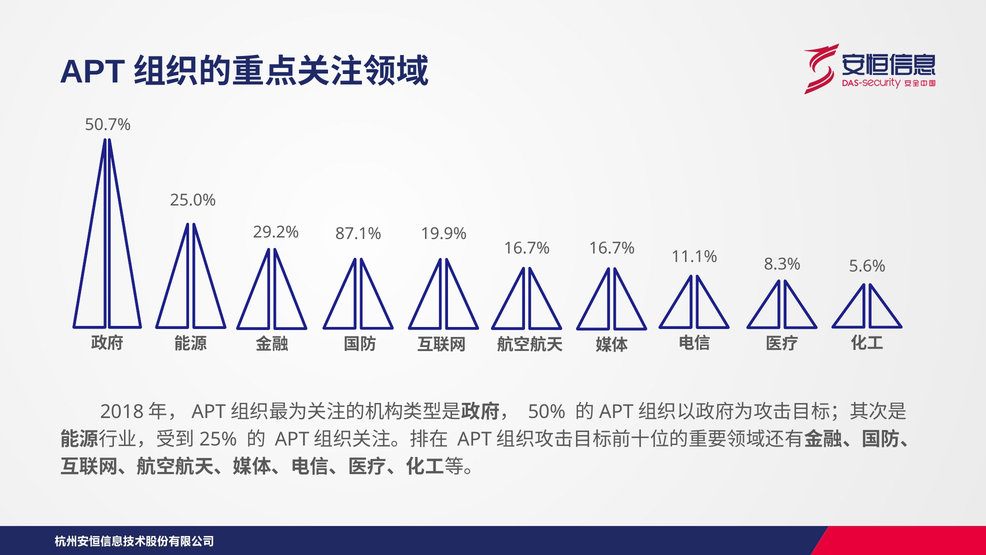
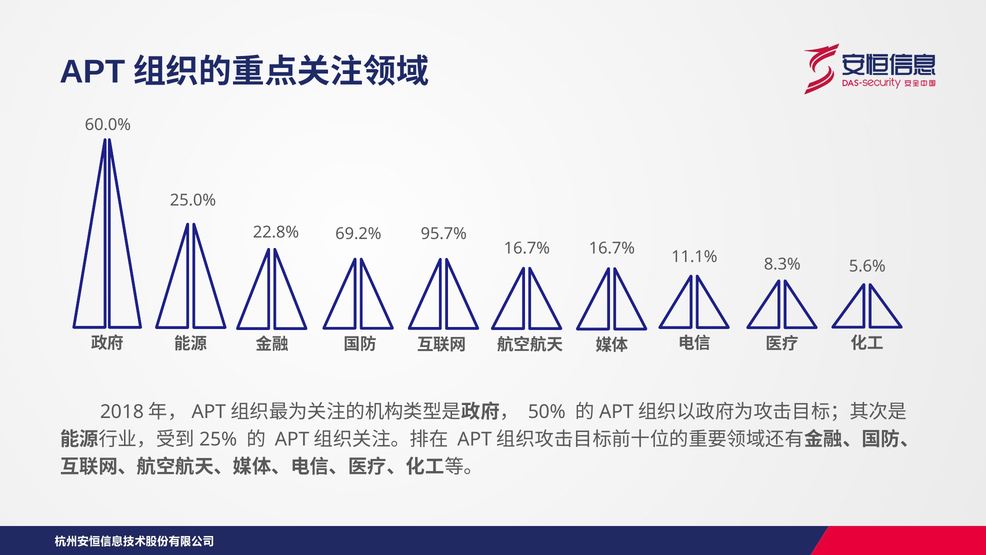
50.7%: 50.7% -> 60.0% (108, 125)
29.2%: 29.2% -> 22.8% (276, 233)
87.1%: 87.1% -> 69.2% (358, 234)
19.9%: 19.9% -> 95.7% (444, 234)
